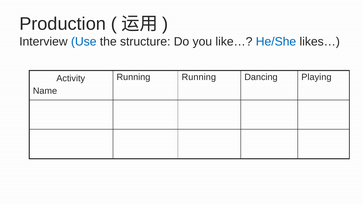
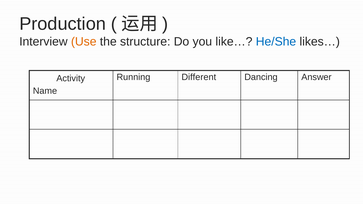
Use colour: blue -> orange (84, 42)
Running Running: Running -> Different (199, 77)
Playing: Playing -> Answer (316, 77)
